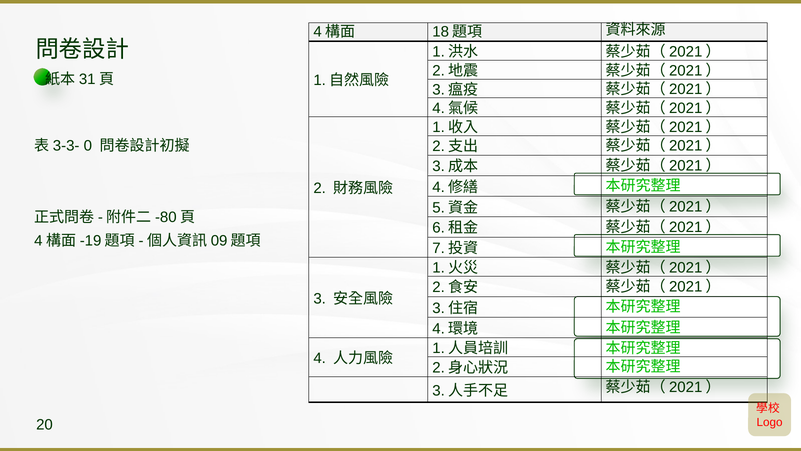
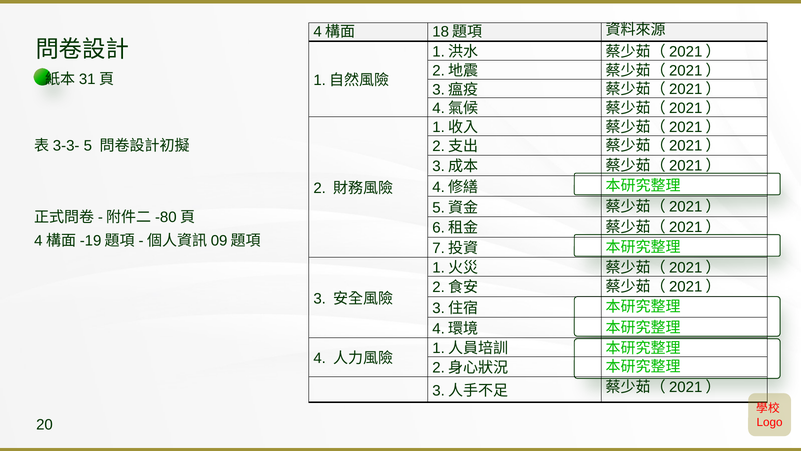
0: 0 -> 5 (88, 146)
